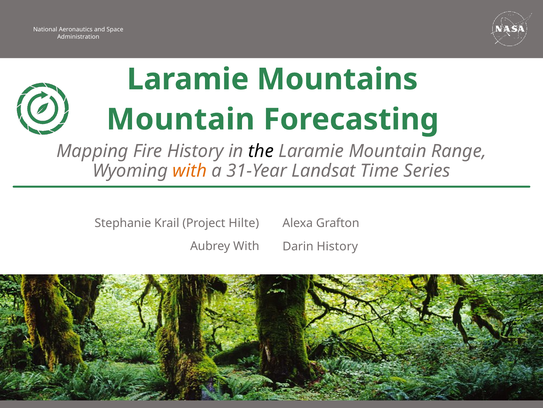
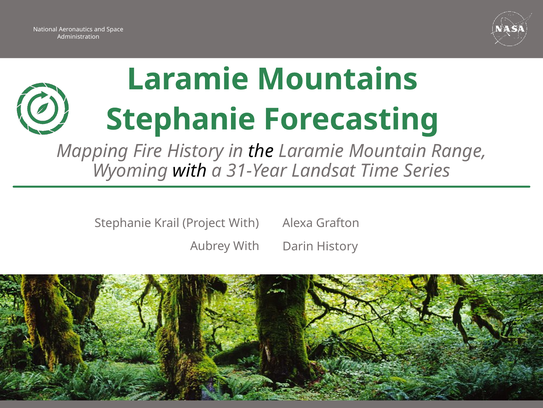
Mountain: Mountain -> Stephanie (181, 119)
with colour: orange -> black (190, 170)
Project Hilte: Hilte -> With (244, 223)
